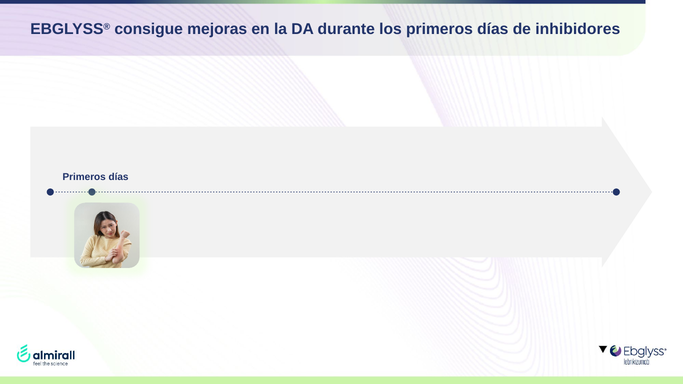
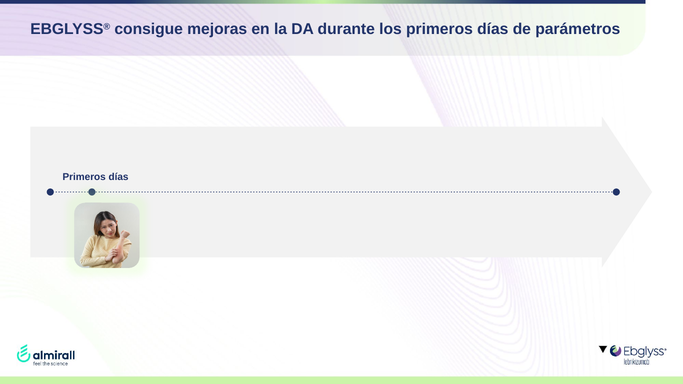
inhibidores: inhibidores -> parámetros (578, 29)
